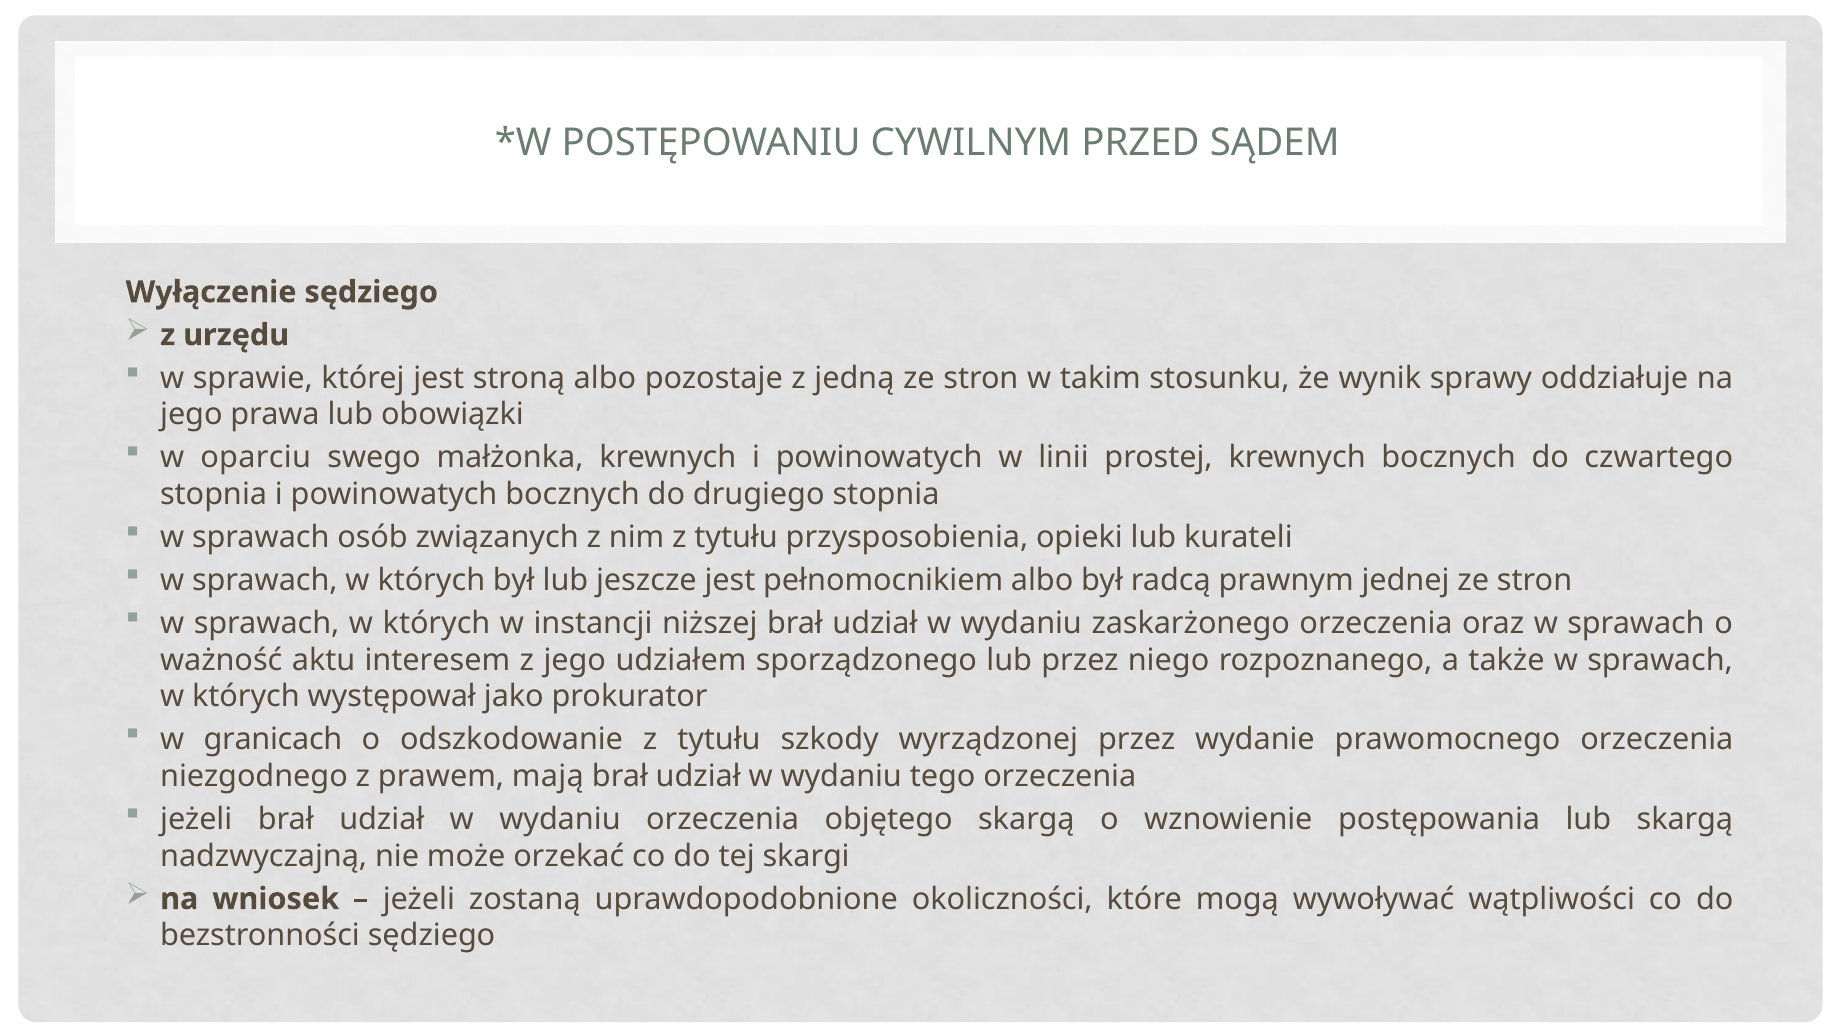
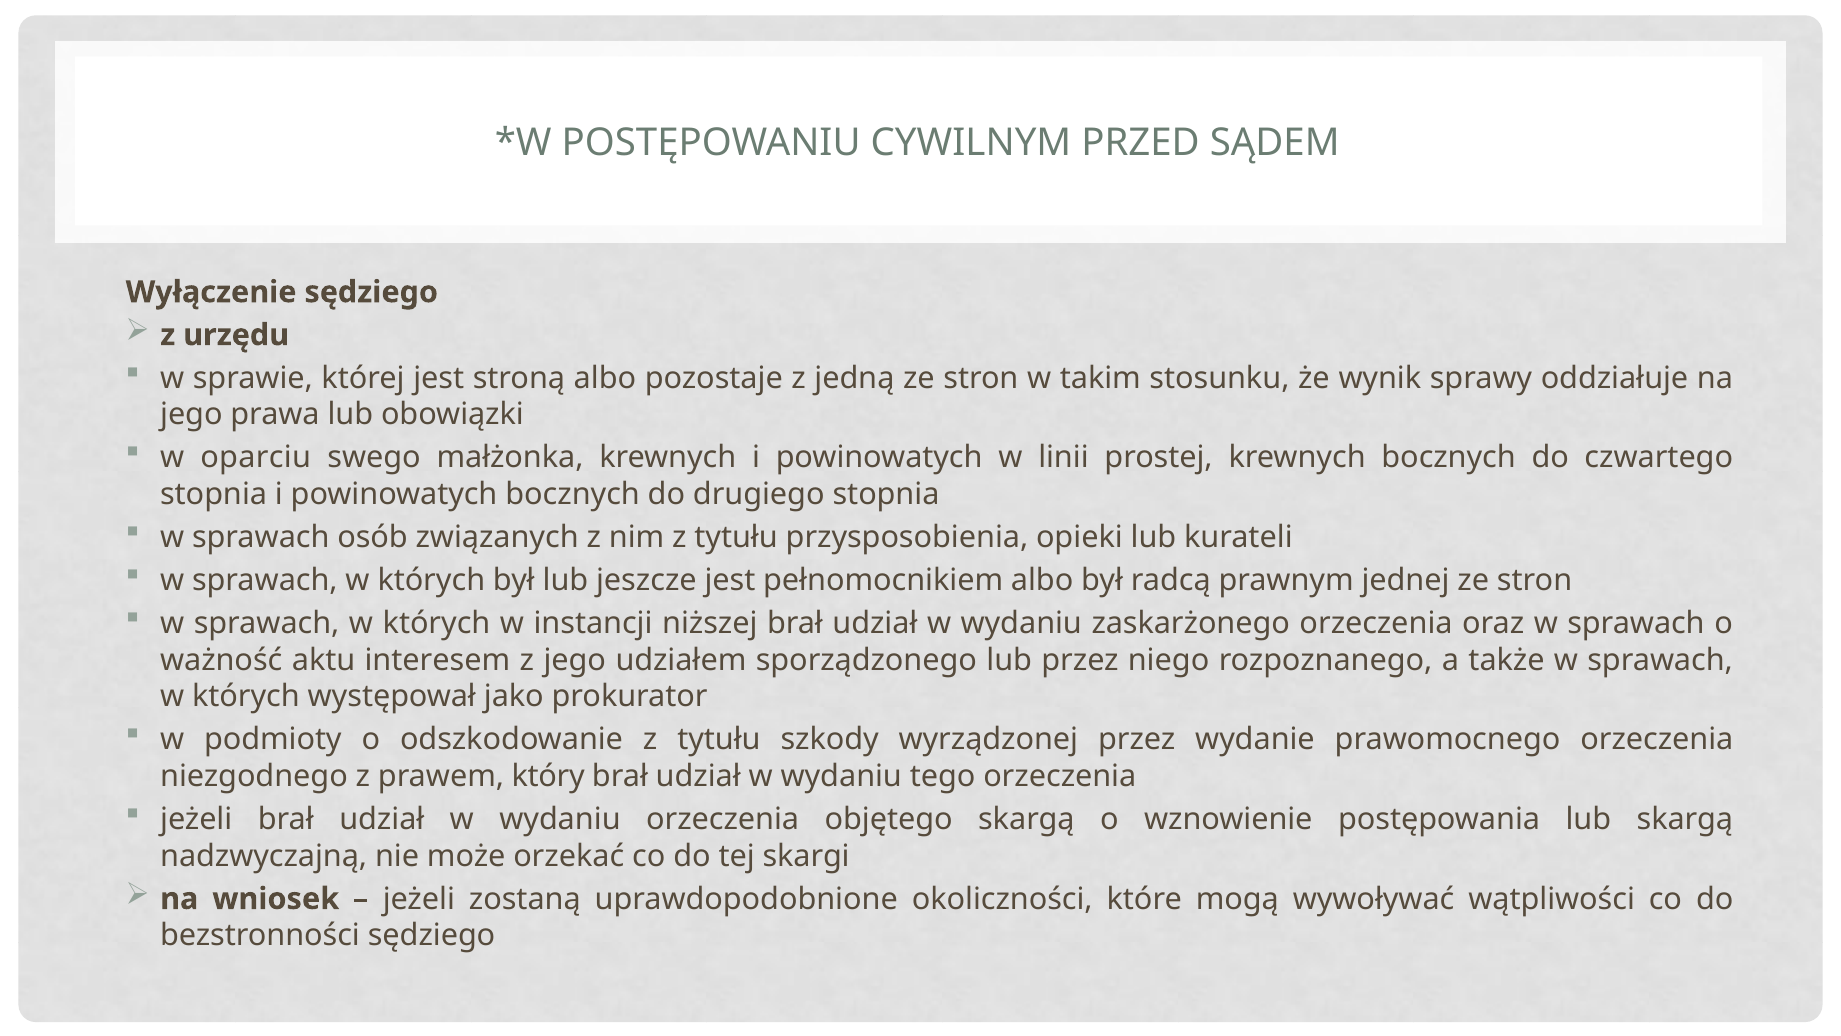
granicach: granicach -> podmioty (273, 739)
mają: mają -> który (548, 776)
